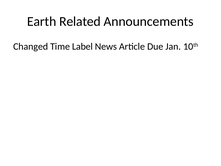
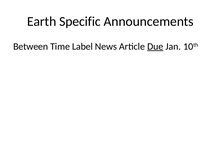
Related: Related -> Specific (80, 21)
Changed: Changed -> Between (31, 46)
Due underline: none -> present (155, 46)
